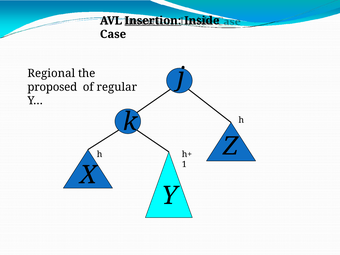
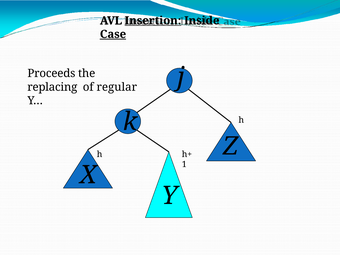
Case underline: none -> present (113, 34)
Regional: Regional -> Proceeds (51, 73)
proposed: proposed -> replacing (52, 87)
